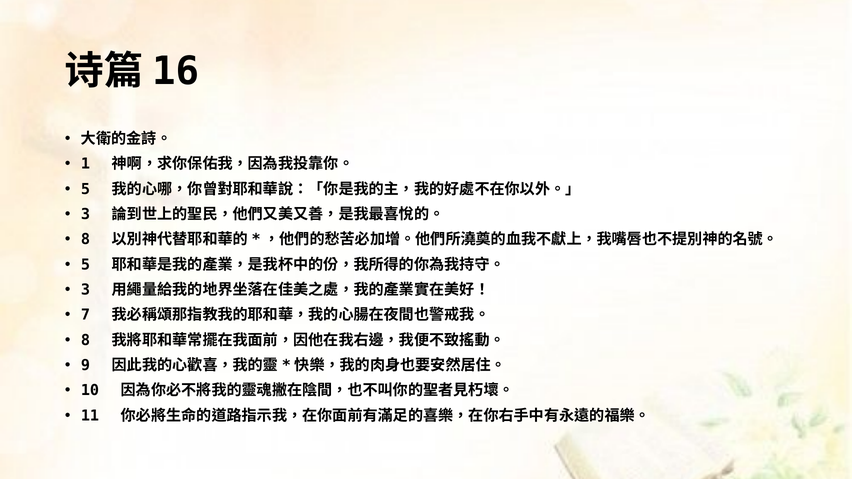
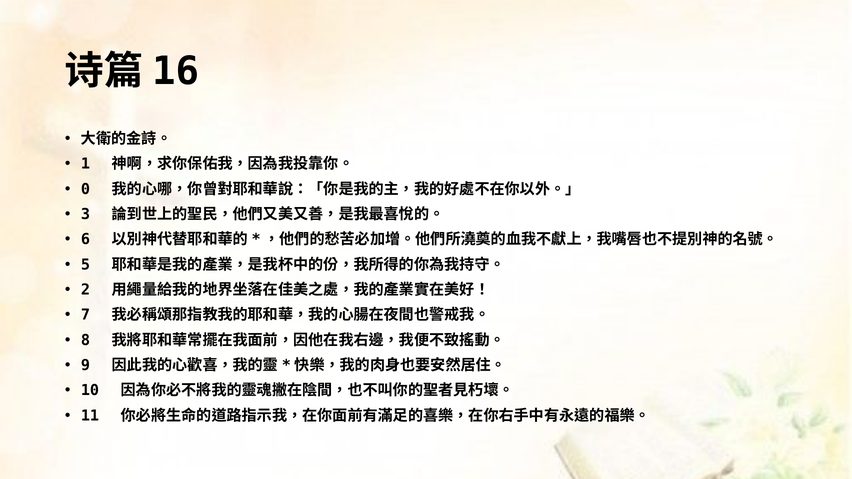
5: 5 -> 0 (85, 189)
8: 8 -> 6 (85, 240)
3: 3 -> 2 (85, 290)
